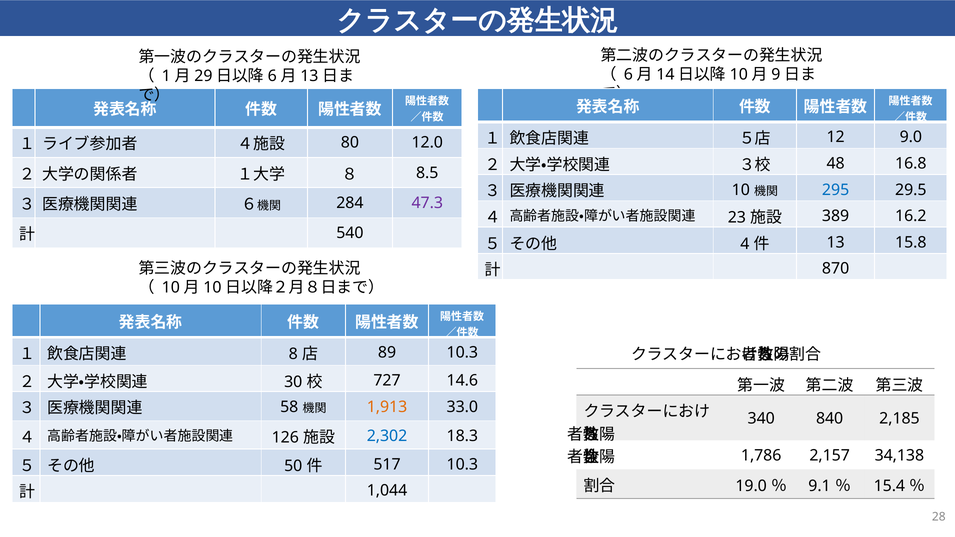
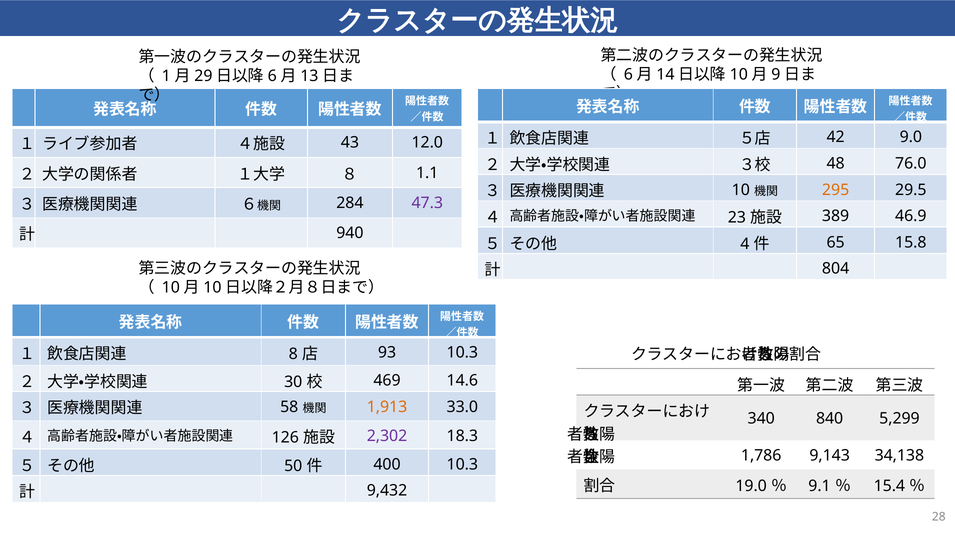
12: 12 -> 42 (836, 137)
80: 80 -> 43 (350, 143)
16.8: 16.8 -> 76.0 (911, 164)
8.5: 8.5 -> 1.1 (427, 173)
295 colour: blue -> orange (836, 190)
16.2: 16.2 -> 46.9 (911, 216)
540: 540 -> 940 (350, 233)
13: 13 -> 65 (836, 242)
870: 870 -> 804 (836, 269)
89: 89 -> 93 (387, 353)
727: 727 -> 469 (387, 381)
2,185: 2,185 -> 5,299 (899, 419)
2,302 colour: blue -> purple (387, 436)
2,157: 2,157 -> 9,143 (830, 456)
517: 517 -> 400 (387, 465)
1,044: 1,044 -> 9,432 (387, 491)
